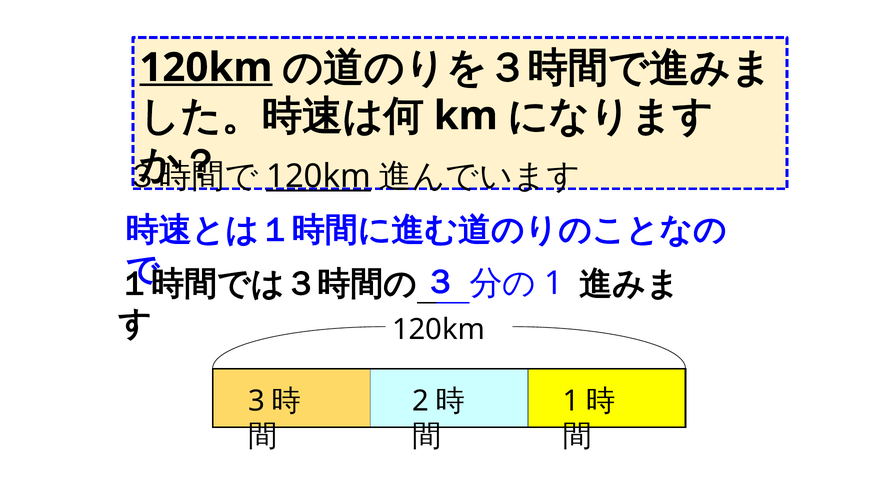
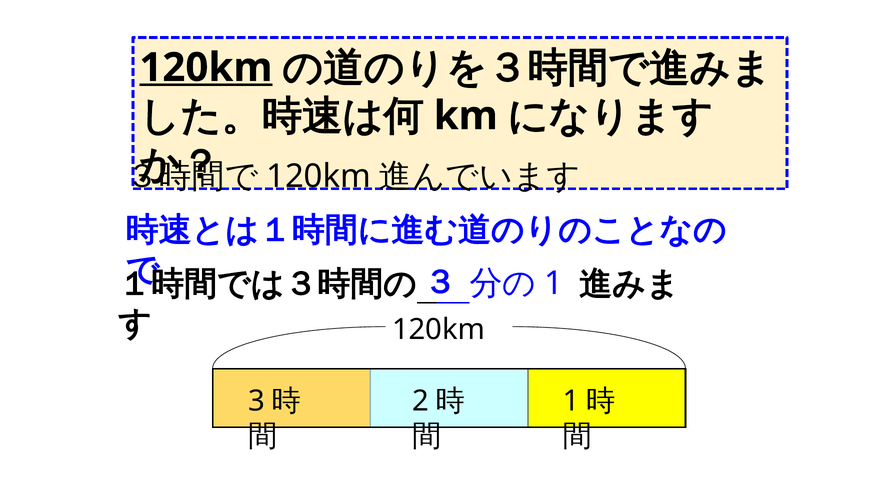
120km underline: present -> none (319, 176)
